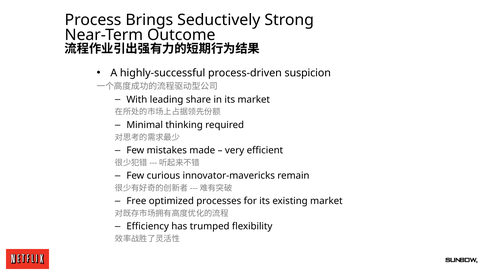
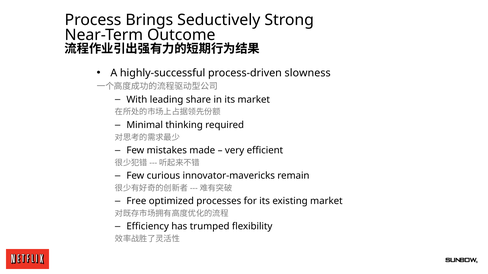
suspicion: suspicion -> slowness (308, 73)
